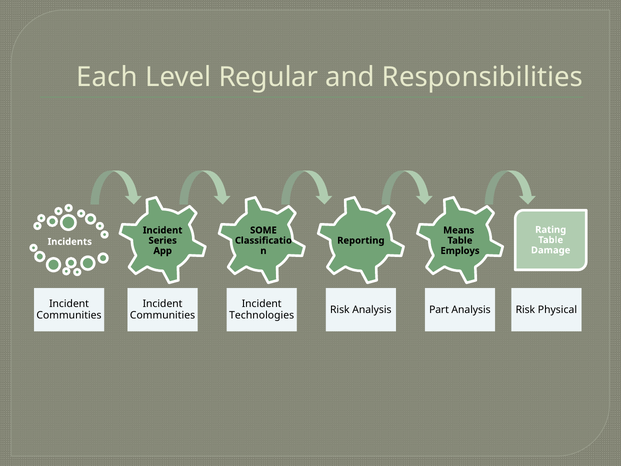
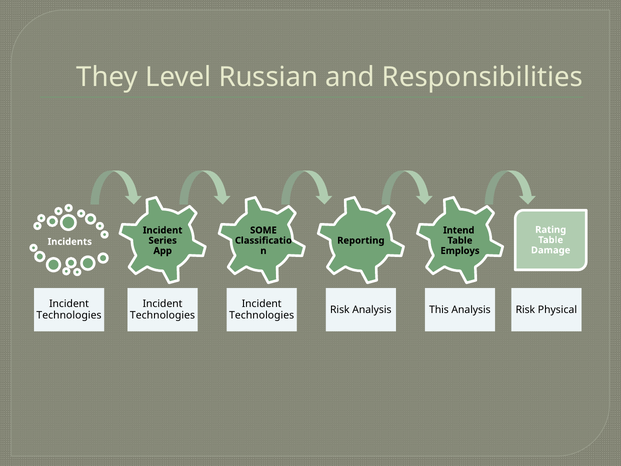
Each: Each -> They (107, 77)
Regular: Regular -> Russian (268, 77)
Means: Means -> Intend (459, 230)
Part: Part -> This (439, 309)
Communities: Communities -> Technologies (69, 315)
Communities: Communities -> Technologies (163, 315)
